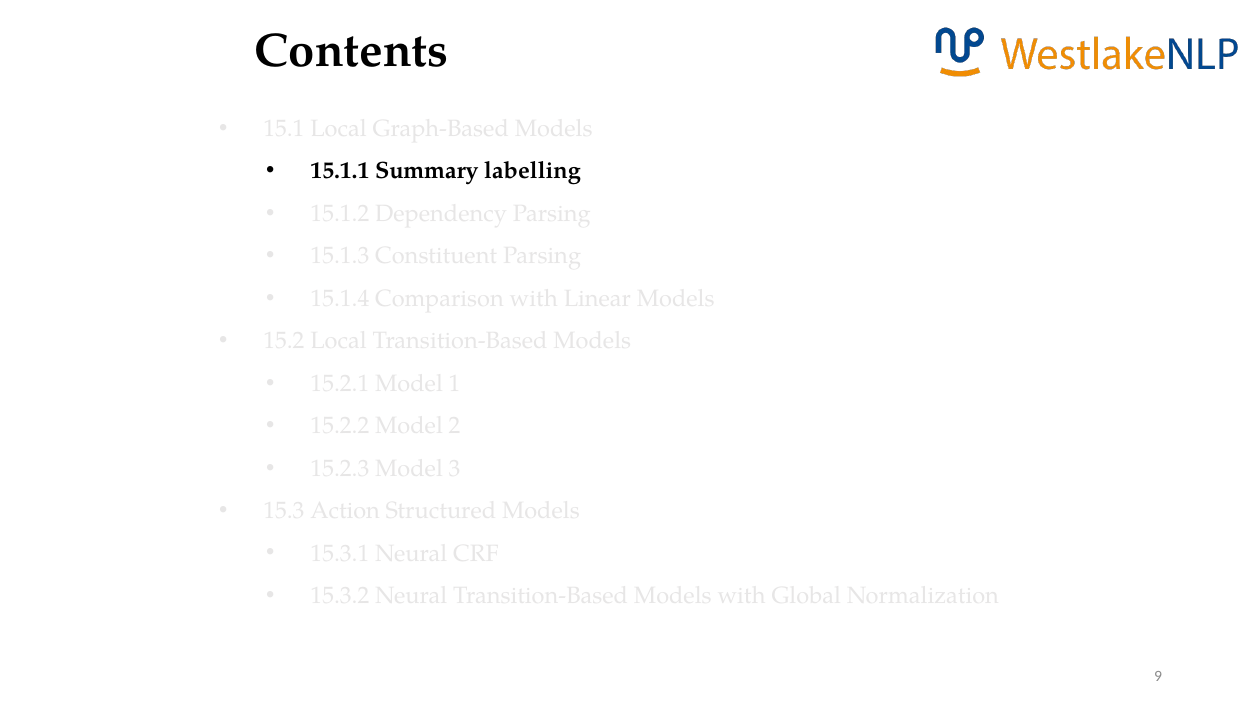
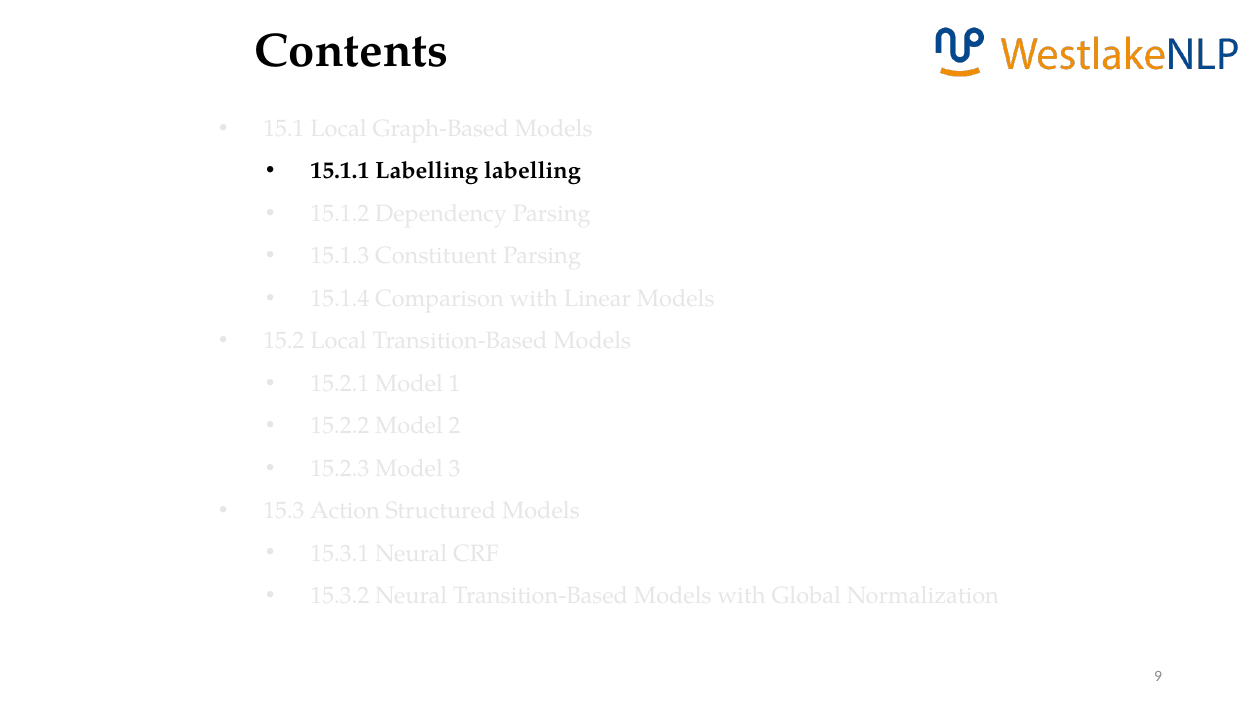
15.1.1 Summary: Summary -> Labelling (427, 171)
